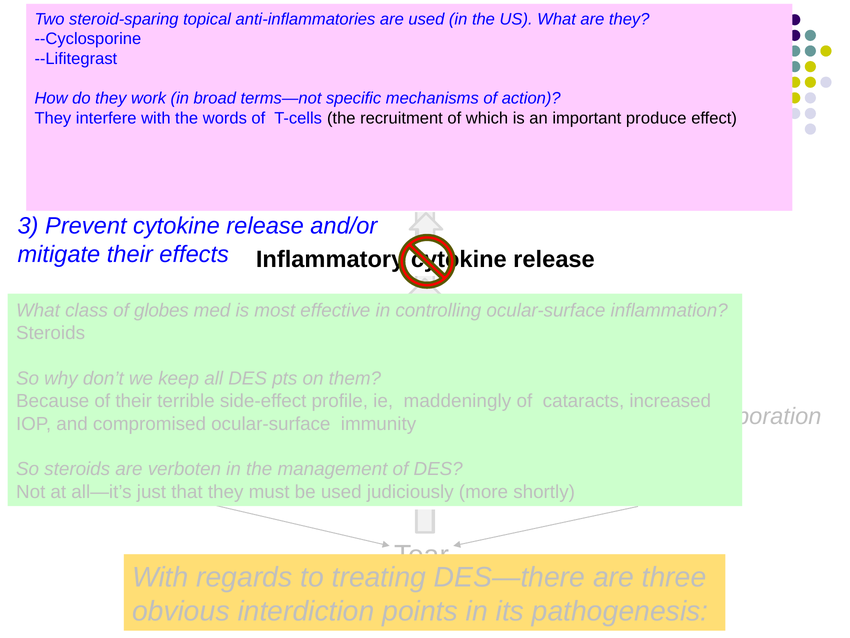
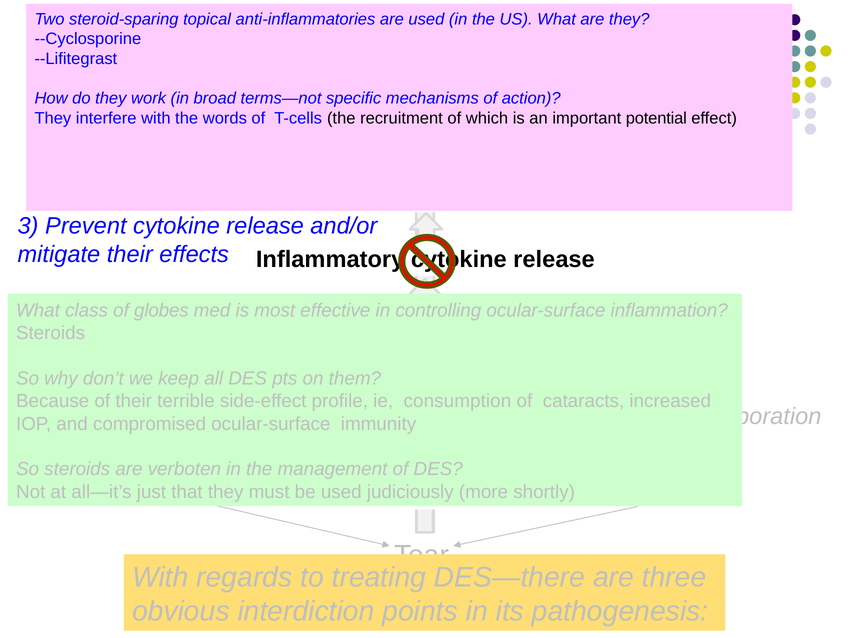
produce: produce -> potential (656, 118)
maddeningly: maddeningly -> consumption (457, 401)
